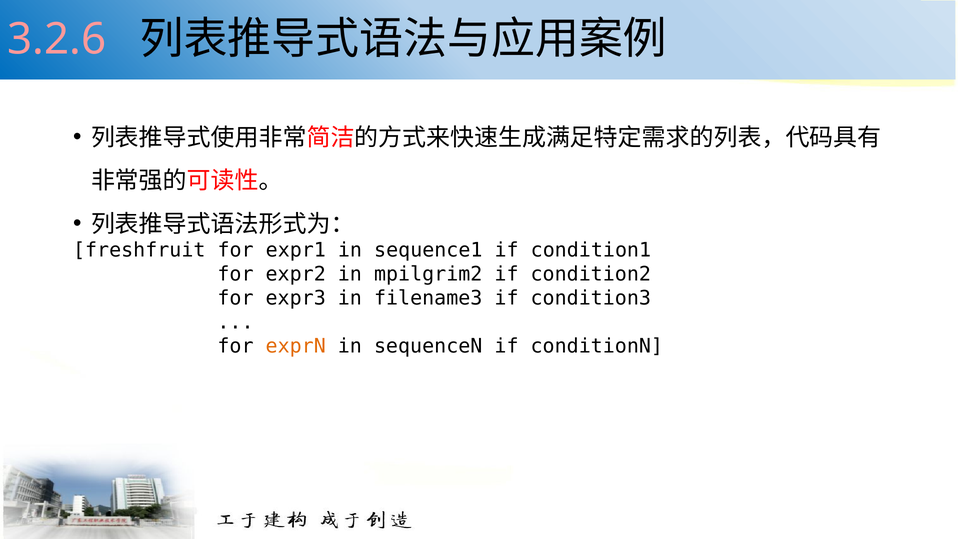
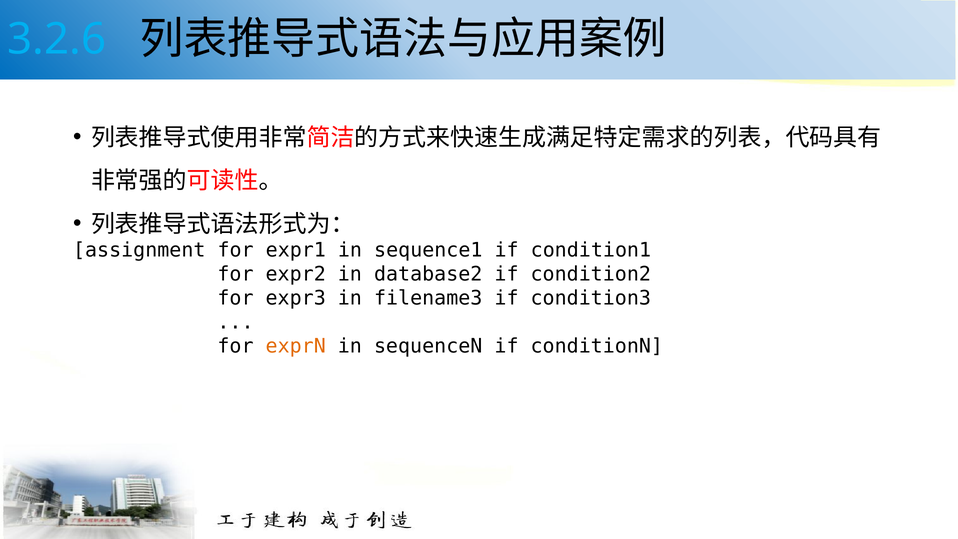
3.2.6 colour: pink -> light blue (57, 39)
freshfruit: freshfruit -> assignment (139, 250)
mpilgrim2: mpilgrim2 -> database2 (428, 274)
